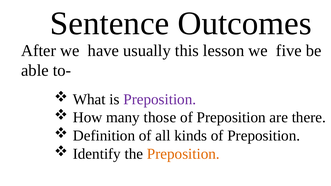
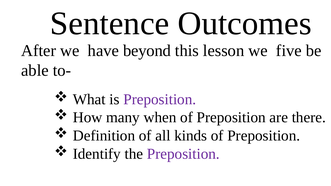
usually: usually -> beyond (147, 51)
those: those -> when (160, 118)
Preposition colour: orange -> purple (183, 154)
